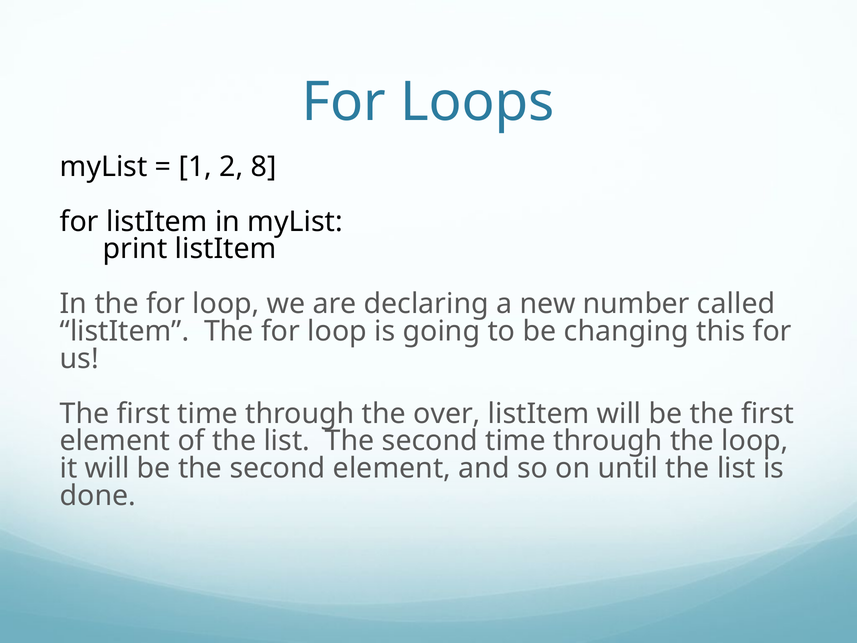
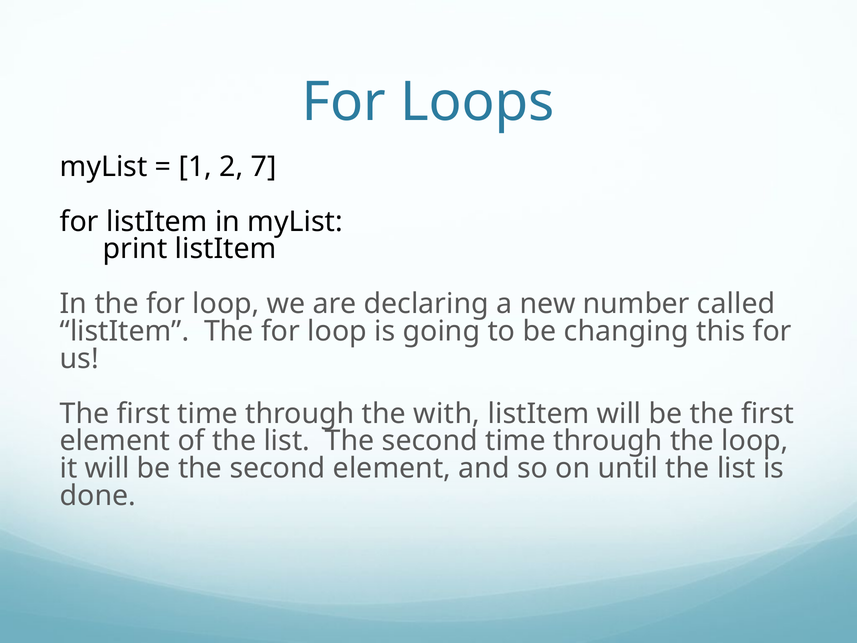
8: 8 -> 7 (264, 167)
over: over -> with (447, 413)
